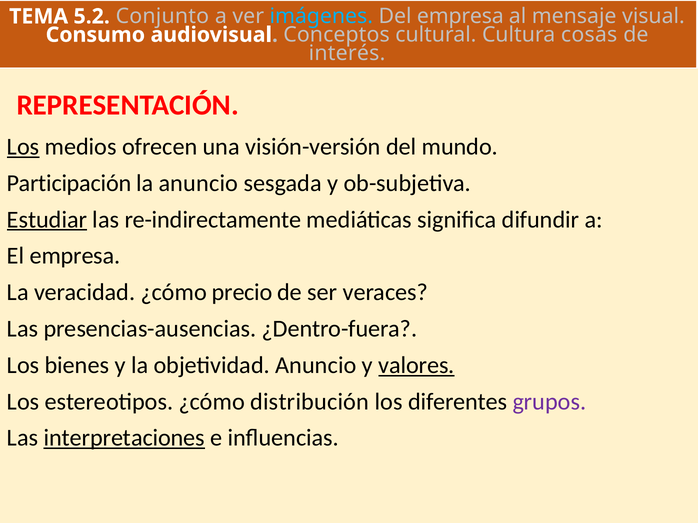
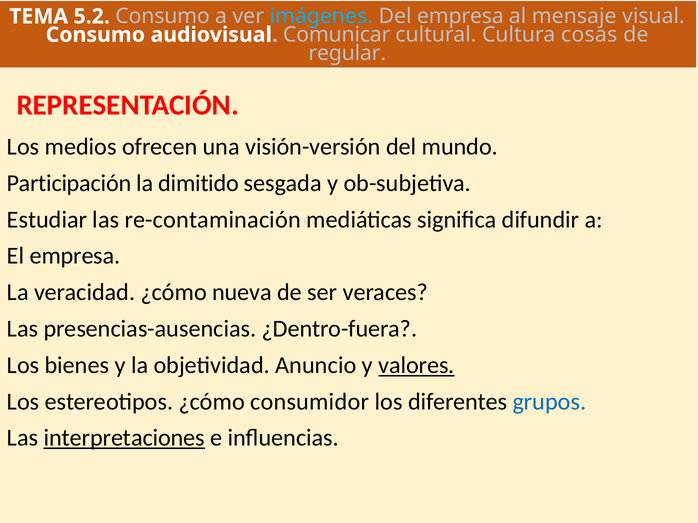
5.2 Conjunto: Conjunto -> Consumo (163, 16)
Conceptos: Conceptos -> Comunicar (337, 35)
interés: interés -> regular (347, 53)
Los underline: present -> none (23, 147)
la anuncio: anuncio -> dimitido (199, 183)
Estudiar underline: present -> none (47, 220)
re-indirectamente: re-indirectamente -> re-contaminación (213, 220)
precio: precio -> nueva (242, 293)
distribución: distribución -> consumidor (310, 402)
grupos colour: purple -> blue (549, 402)
